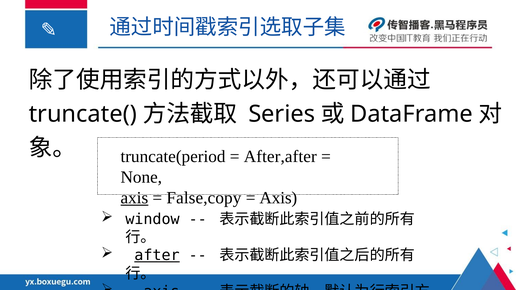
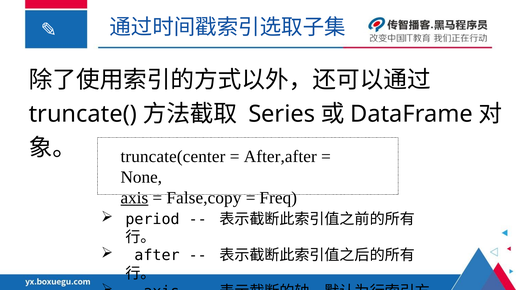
truncate(period: truncate(period -> truncate(center (173, 157)
Axis: Axis -> Freq (278, 198)
window: window -> period (152, 219)
after underline: present -> none (157, 256)
